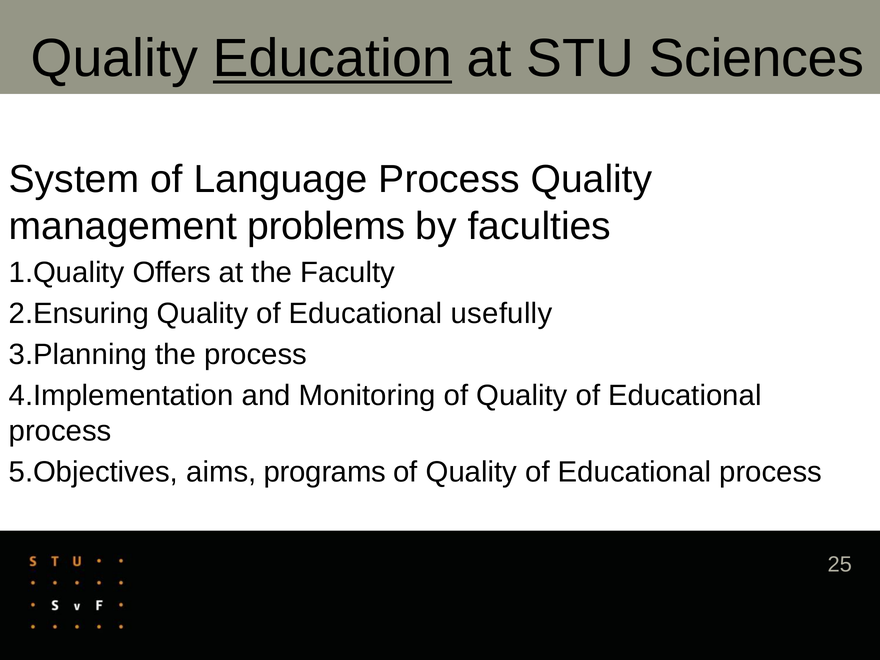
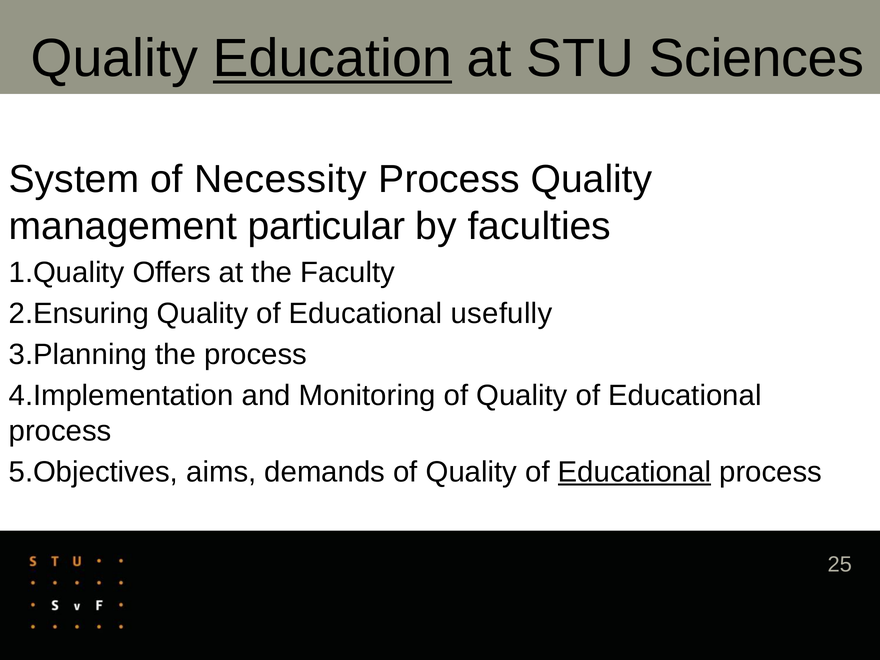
Language: Language -> Necessity (280, 179)
problems: problems -> particular (326, 226)
programs: programs -> demands (325, 472)
Educational underline: none -> present (634, 472)
